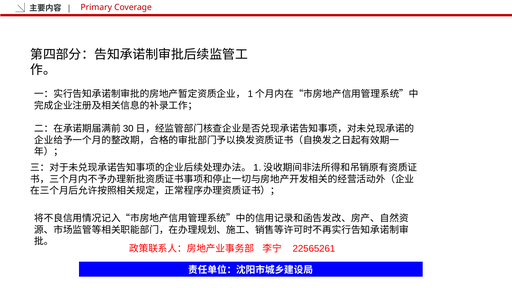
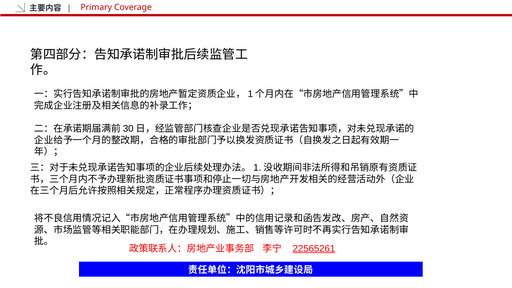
22565261 underline: none -> present (314, 249)
